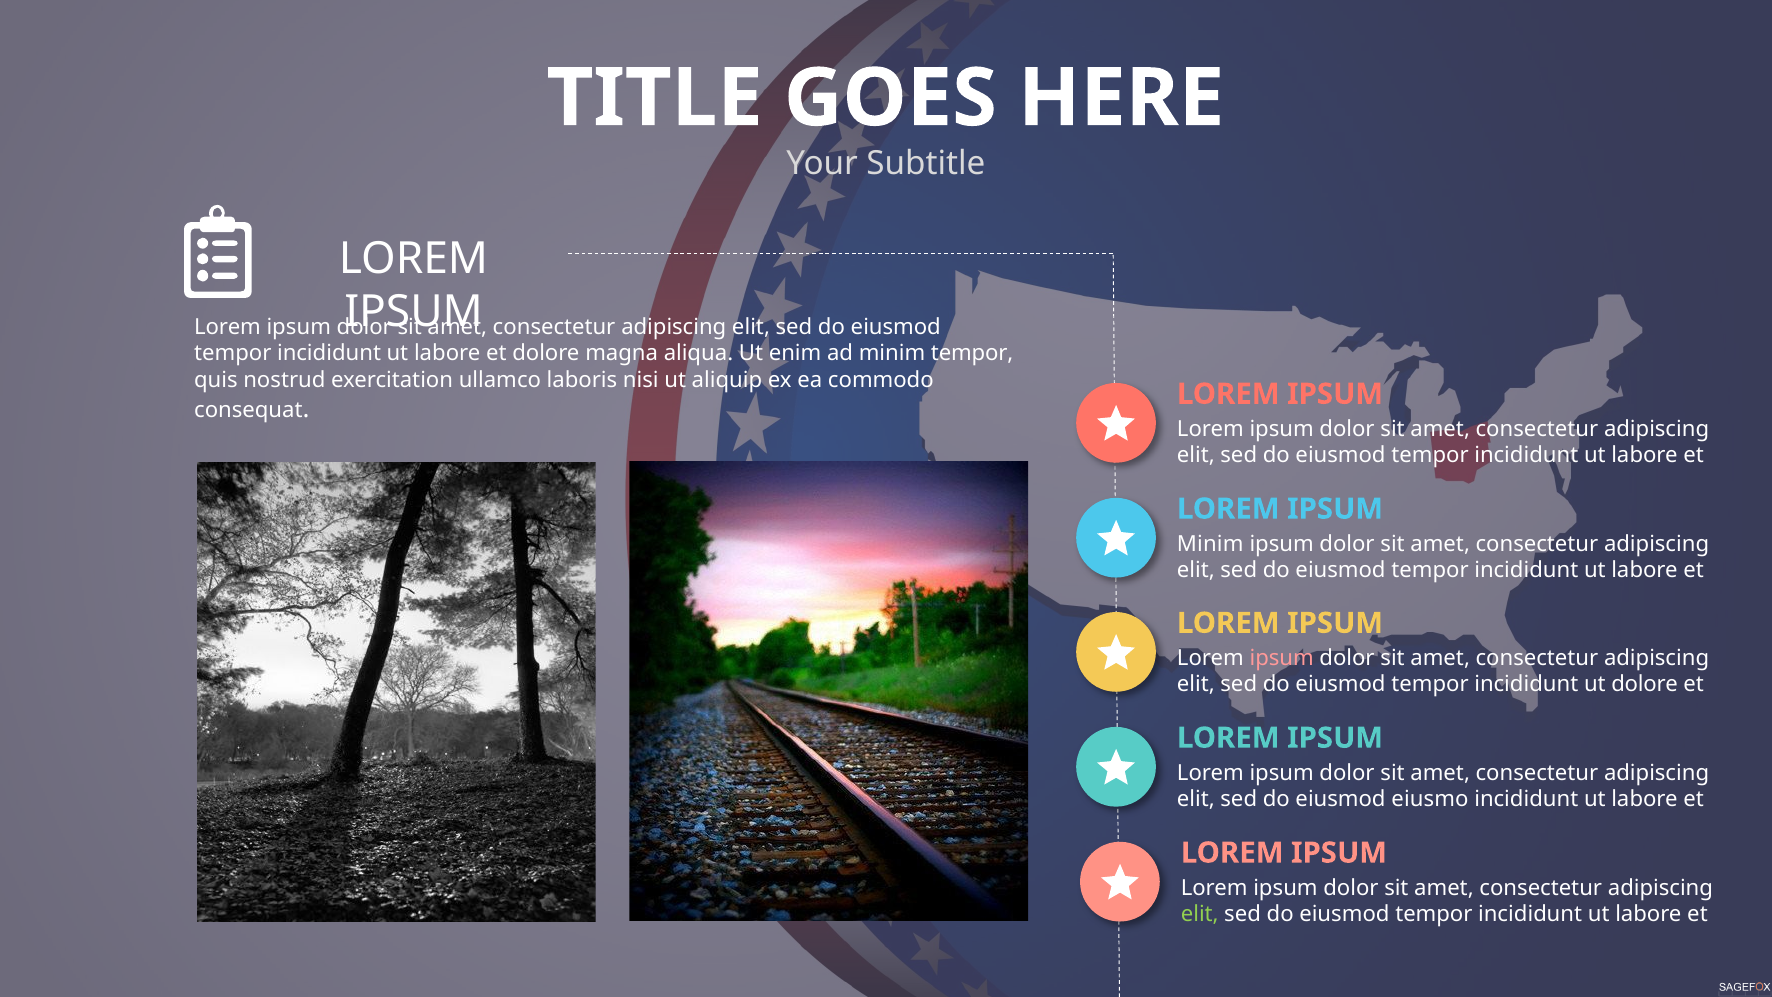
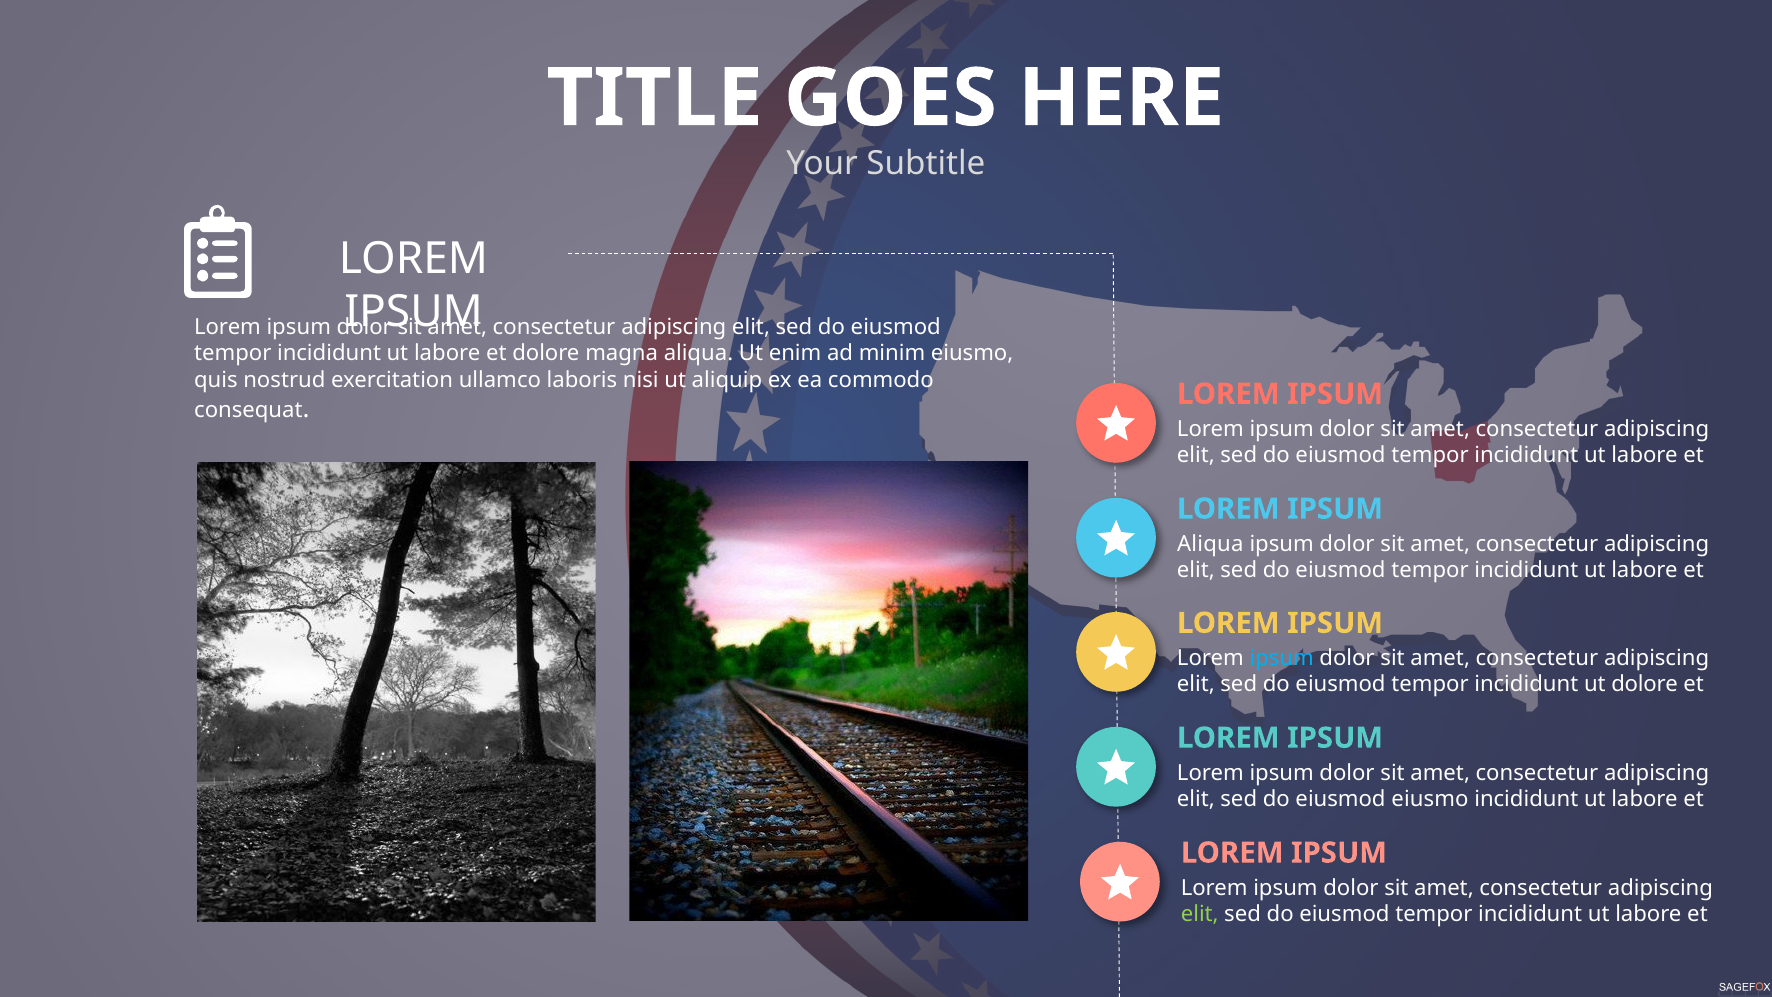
minim tempor: tempor -> eiusmo (972, 354)
Minim: Minim -> Aliqua (1210, 544)
ipsum colour: pink -> light blue (1282, 658)
